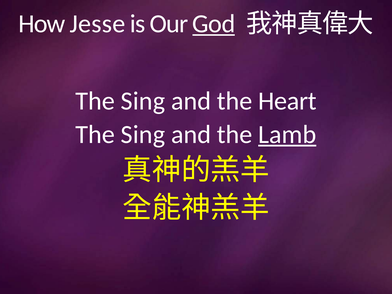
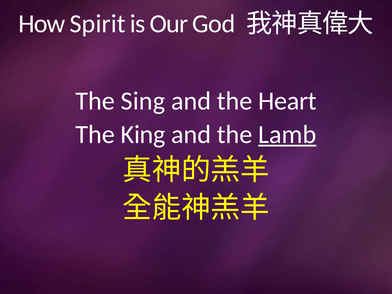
Jesse: Jesse -> Spirit (98, 24)
God underline: present -> none (214, 24)
Sing: Sing -> King (143, 134)
